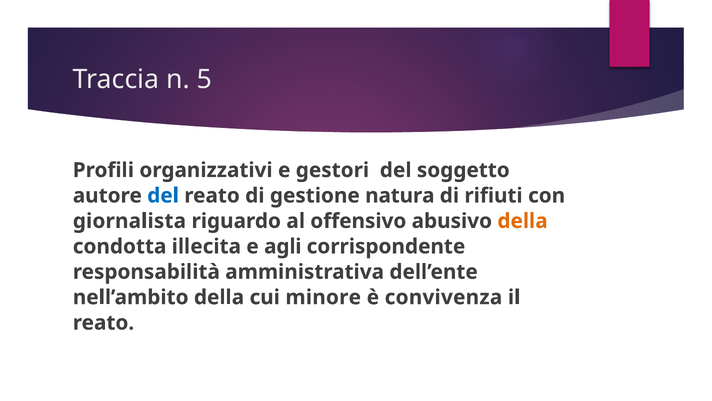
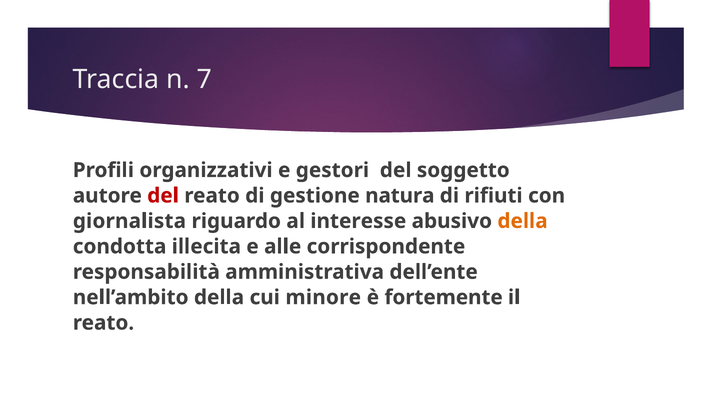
5: 5 -> 7 (204, 79)
del colour: blue -> red (163, 195)
offensivo: offensivo -> interesse (358, 221)
agli: agli -> alle (283, 246)
convivenza: convivenza -> fortemente (444, 297)
